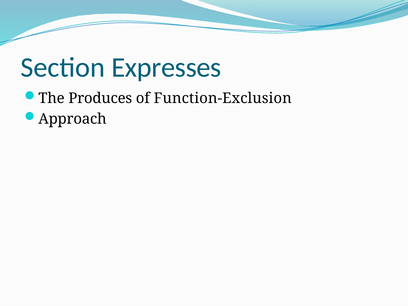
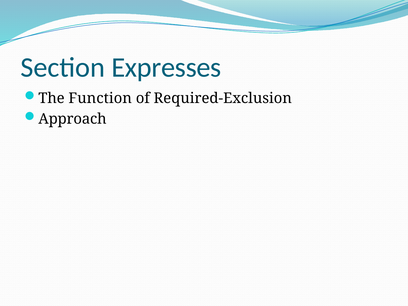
Produces: Produces -> Function (100, 98)
Function-Exclusion: Function-Exclusion -> Required-Exclusion (223, 98)
